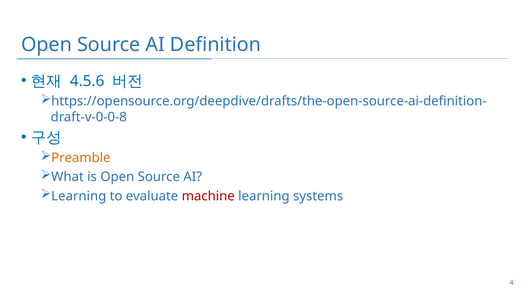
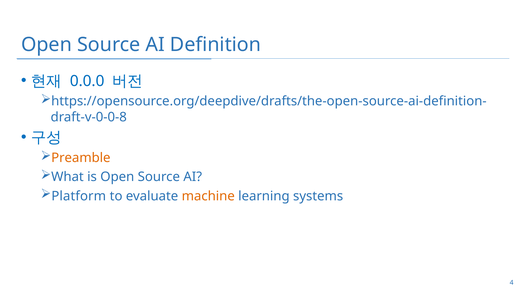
4.5.6: 4.5.6 -> 0.0.0 (87, 81)
Learning: Learning -> Platform (79, 196)
machine colour: red -> orange (208, 196)
